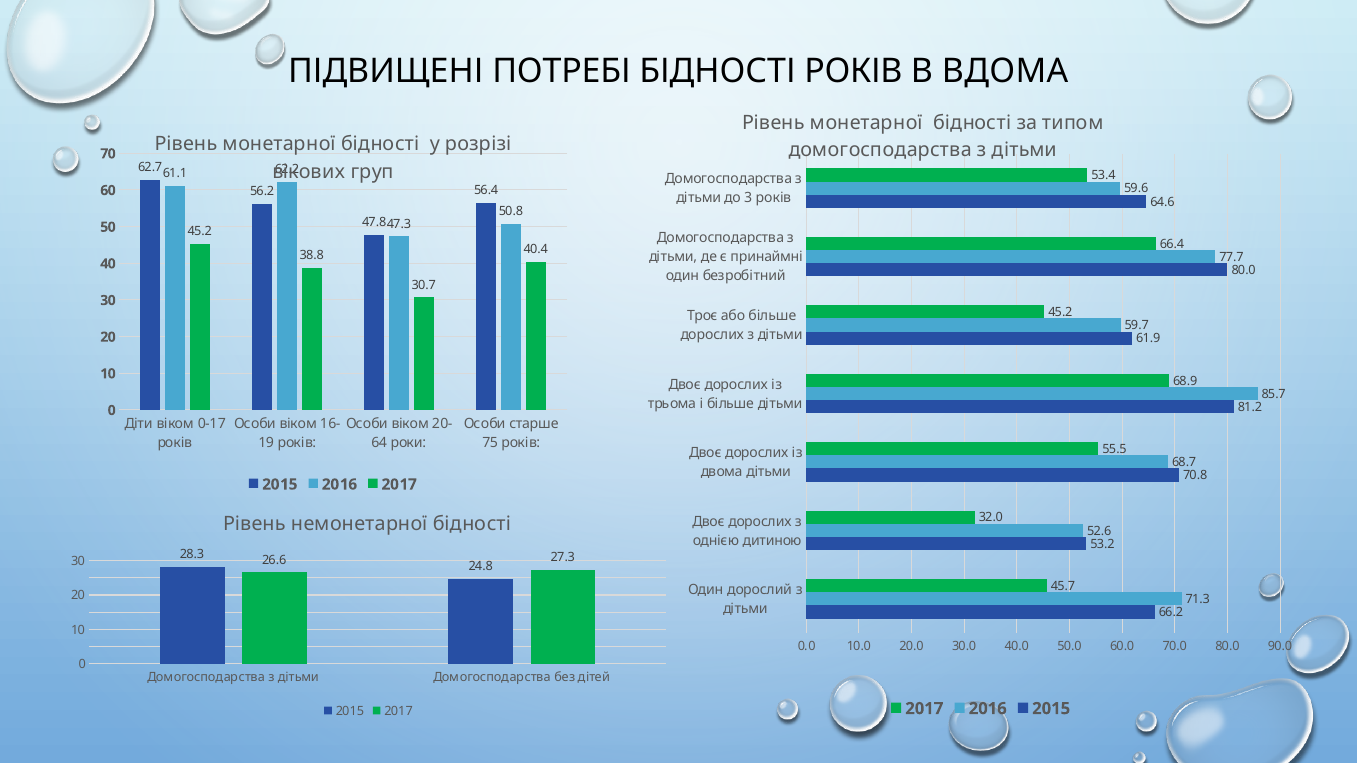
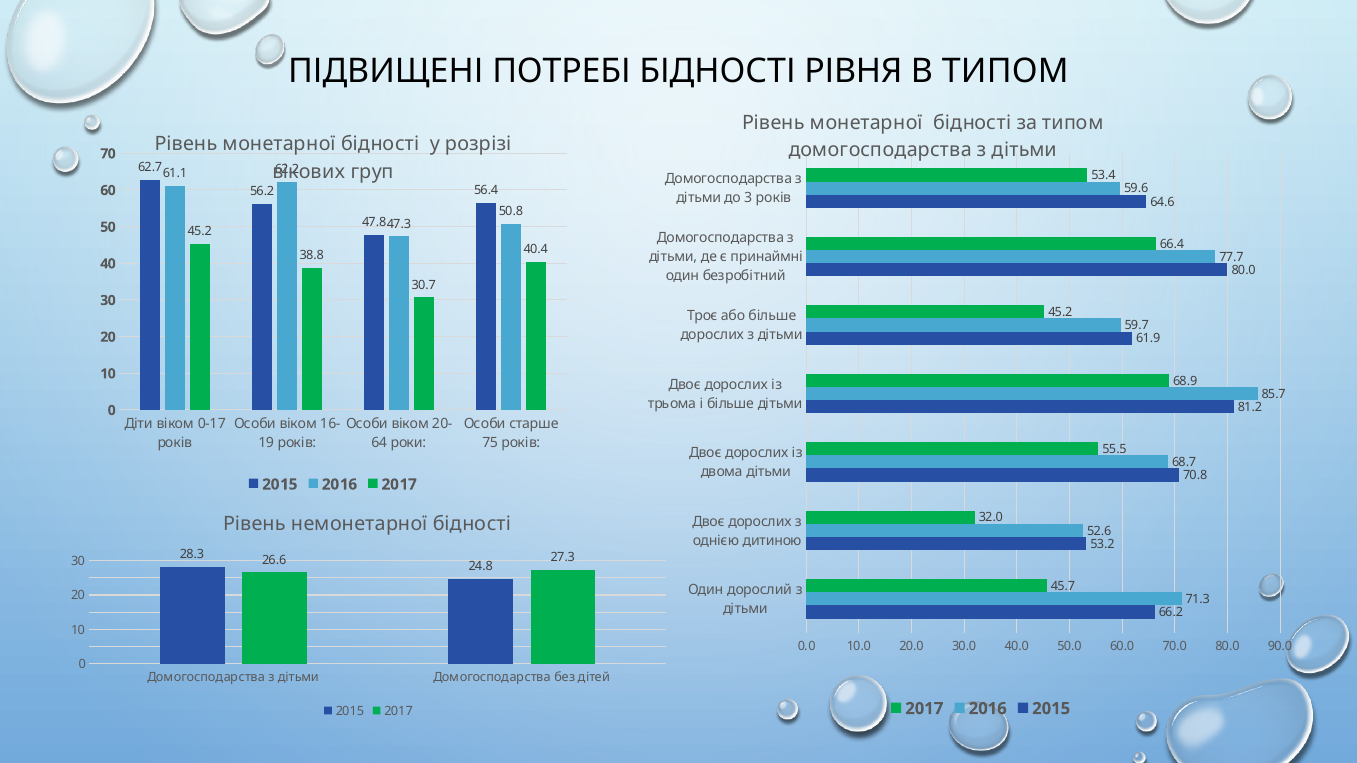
БІДНОСТІ РОКІВ: РОКІВ -> РІВНЯ (853, 72)
В ВДОМА: ВДОМА -> ТИПОМ (1005, 72)
